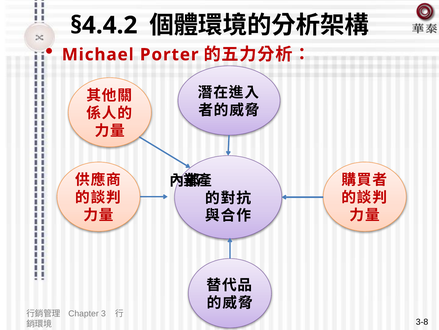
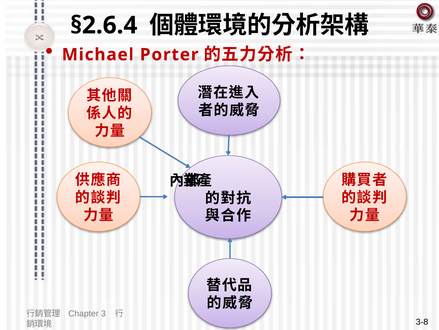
§4.4.2: §4.4.2 -> §2.6.4 (104, 25)
